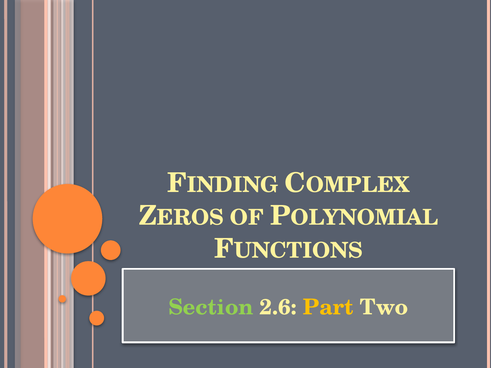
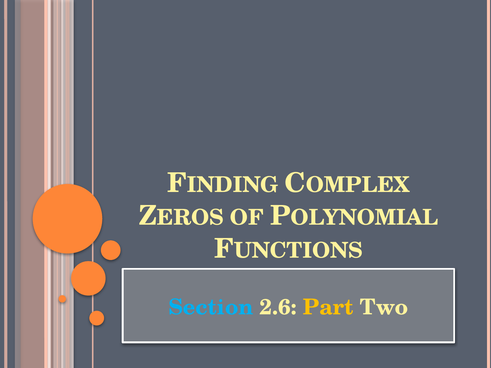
Section colour: light green -> light blue (211, 307)
